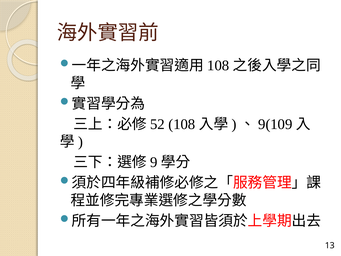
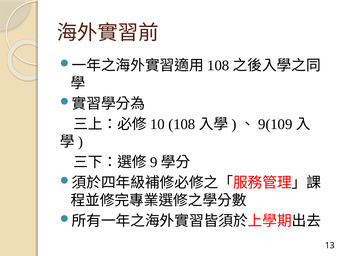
52: 52 -> 10 (157, 124)
